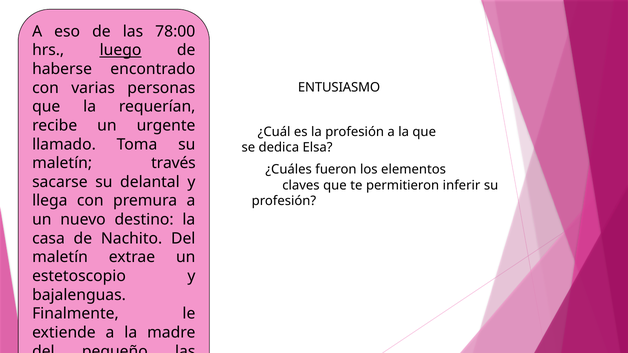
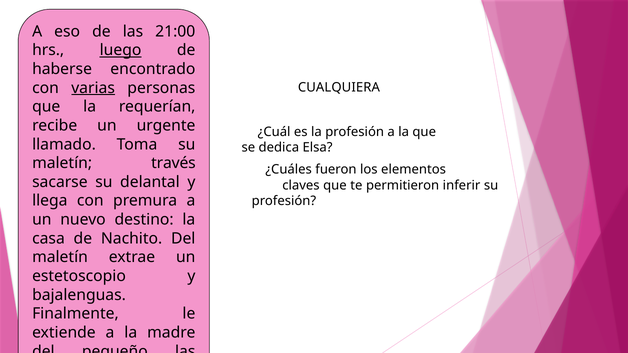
78:00: 78:00 -> 21:00 (175, 31)
varias underline: none -> present (93, 88)
ENTUSIASMO: ENTUSIASMO -> CUALQUIERA (339, 87)
